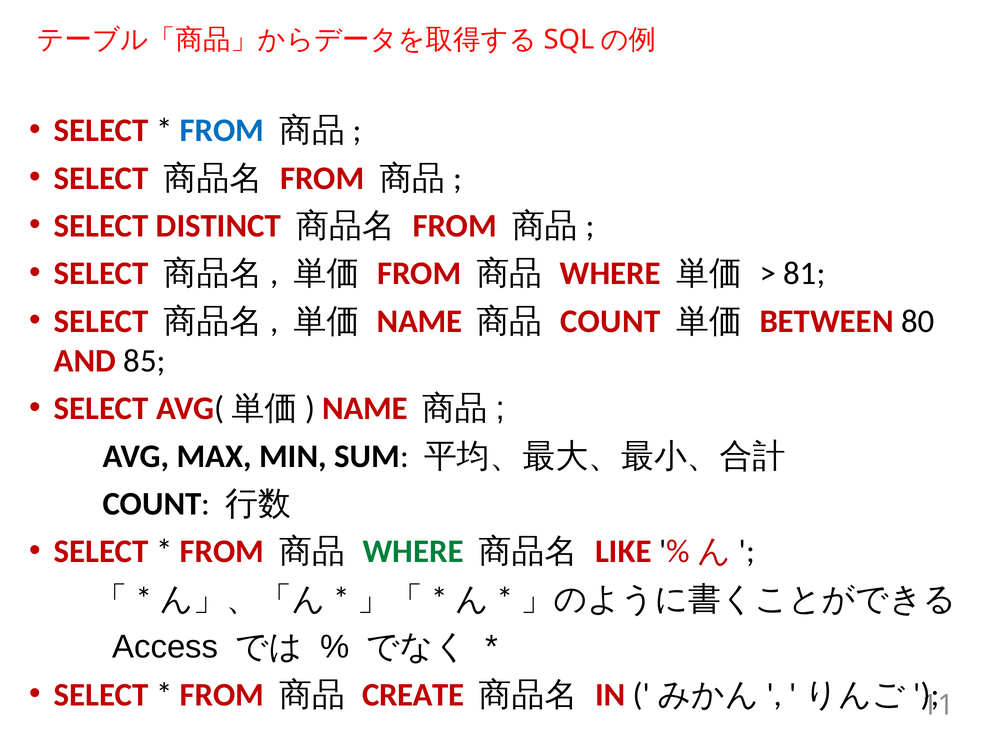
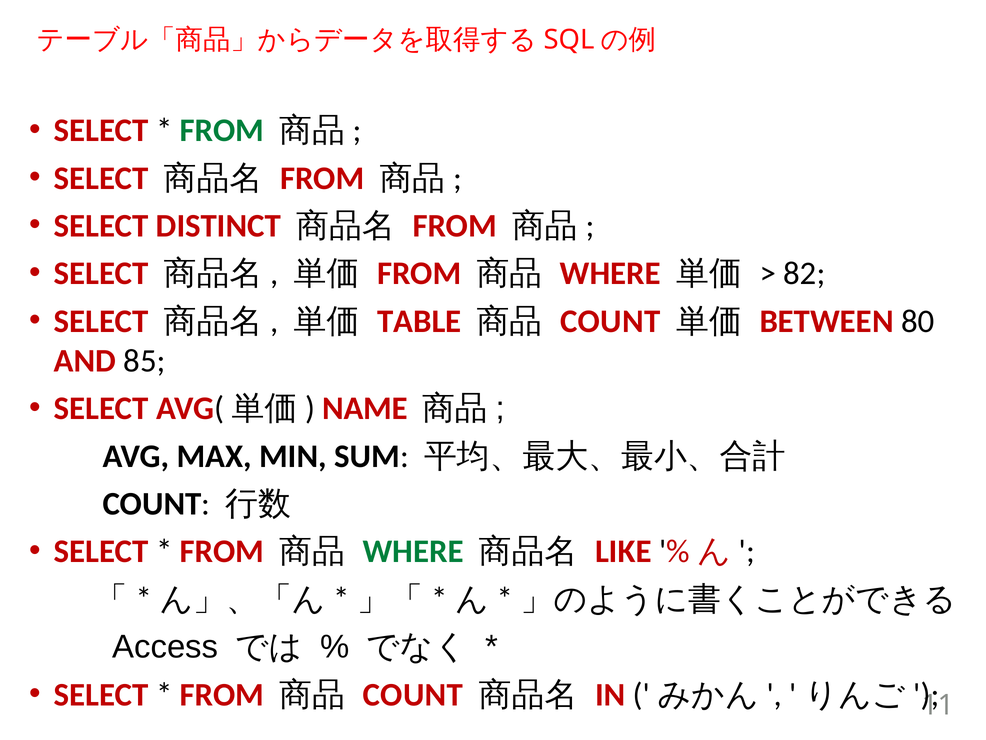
FROM colour: blue -> green (222, 130)
81: 81 -> 82 (804, 273)
NAME: NAME -> TABLE (419, 321)
CREATE: CREATE -> COUNT (413, 694)
